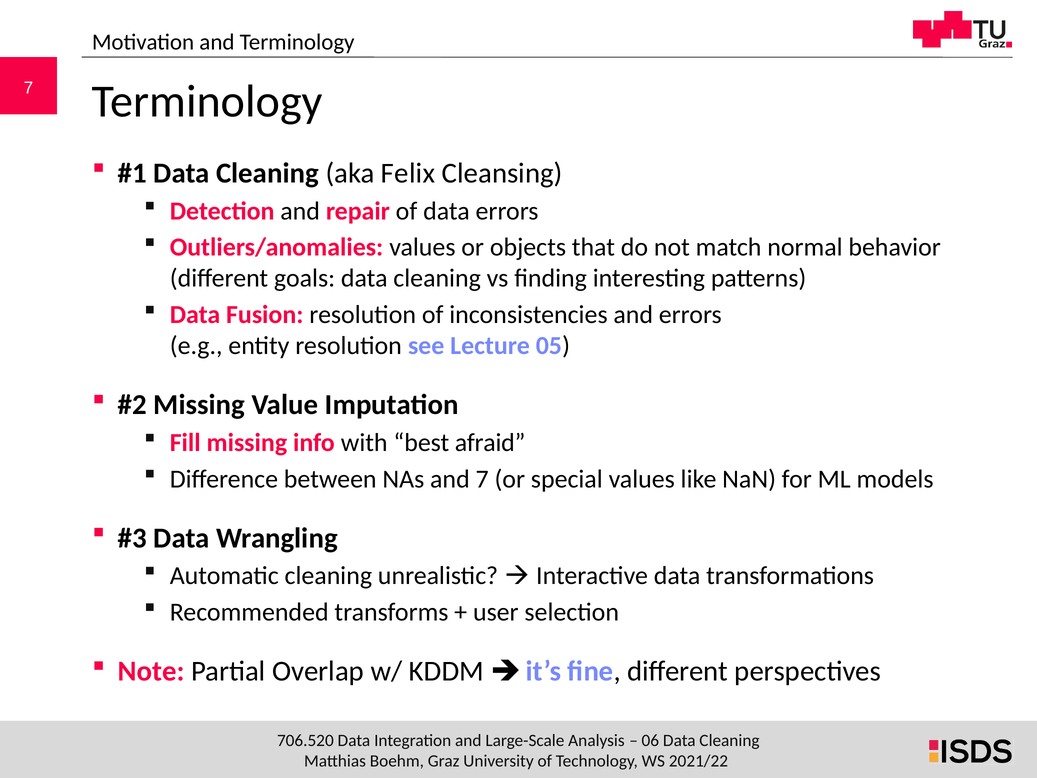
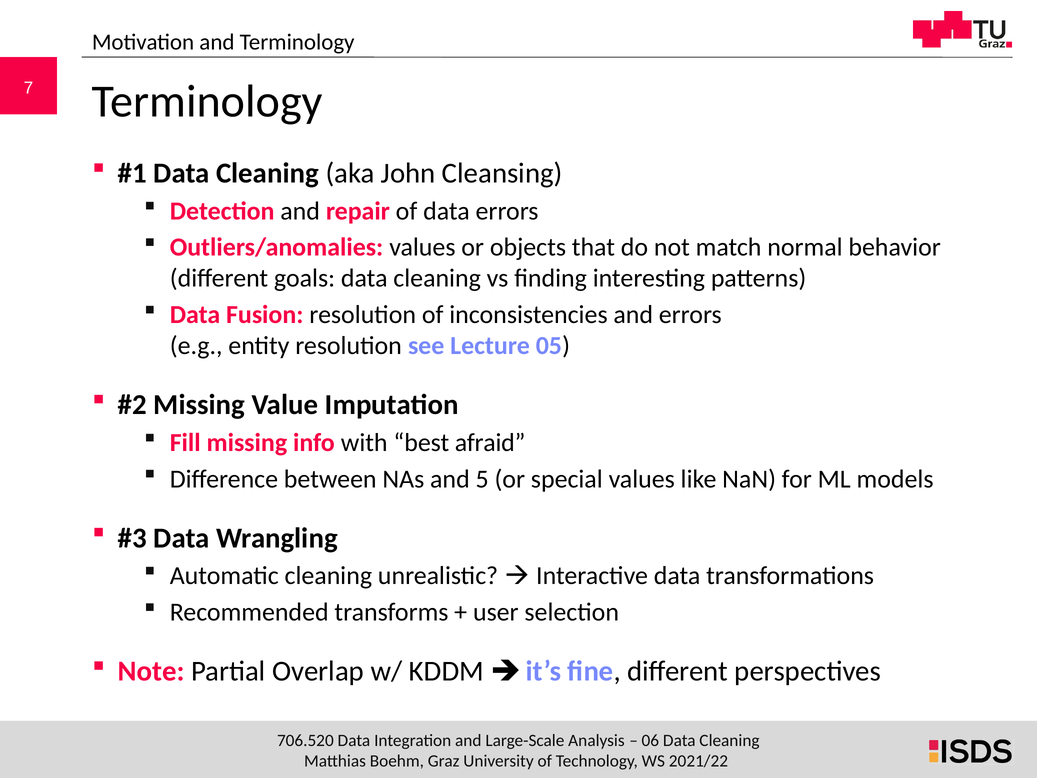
Felix: Felix -> John (408, 173)
and 7: 7 -> 5 (482, 479)
